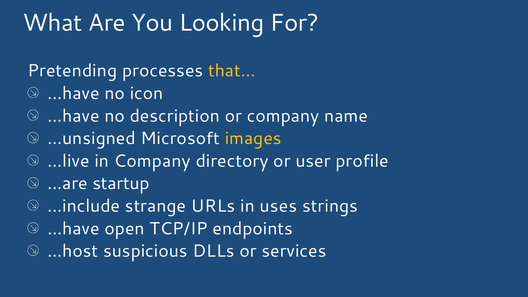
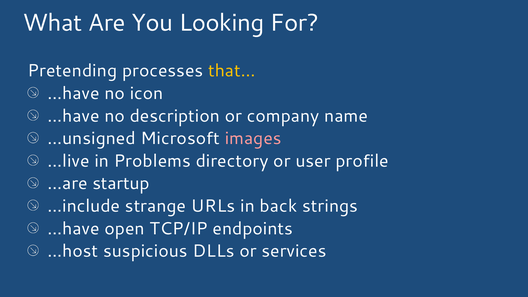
images colour: yellow -> pink (253, 138)
in Company: Company -> Problems (152, 161)
uses: uses -> back (278, 206)
